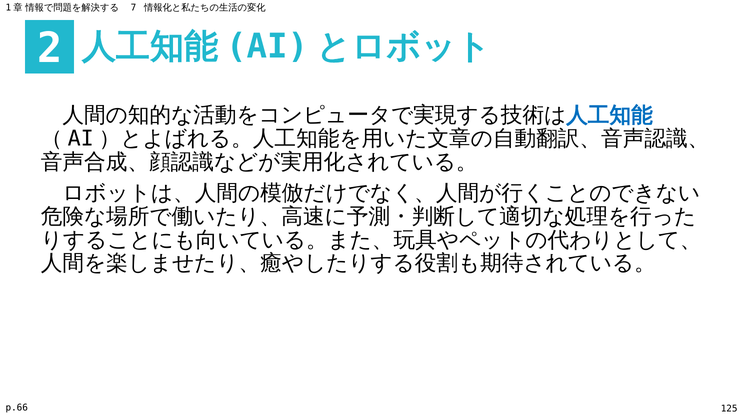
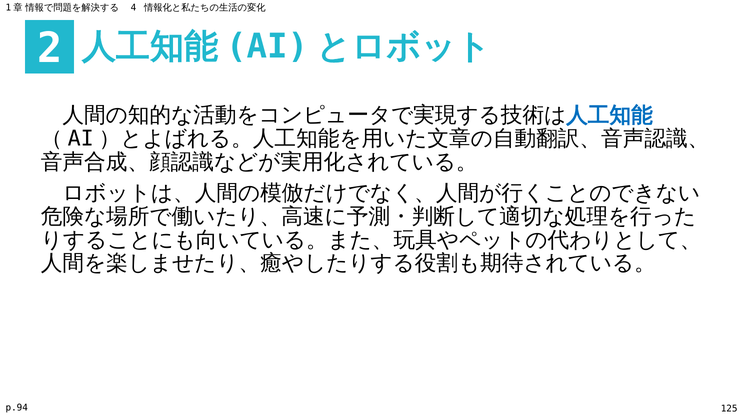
7: 7 -> 4 (133, 8)
p.66: p.66 -> p.94 (17, 408)
